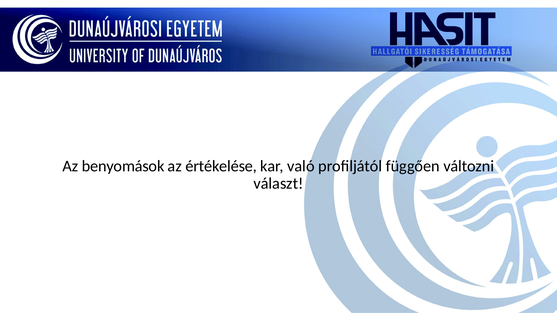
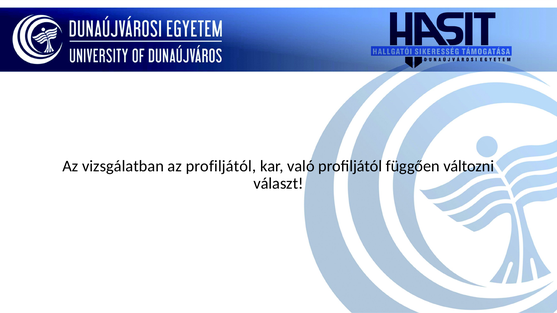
benyomások: benyomások -> vizsgálatban (123, 166)
az értékelése: értékelése -> profiljától (221, 166)
